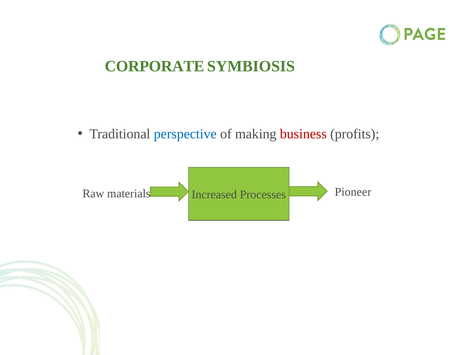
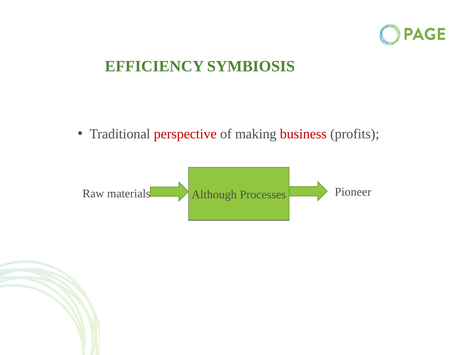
CORPORATE: CORPORATE -> EFFICIENCY (154, 66)
perspective colour: blue -> red (185, 134)
Increased: Increased -> Although (214, 195)
